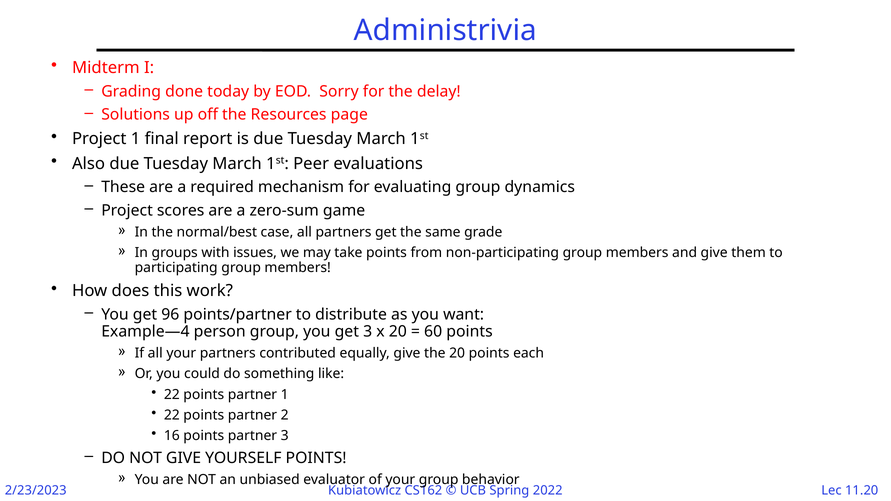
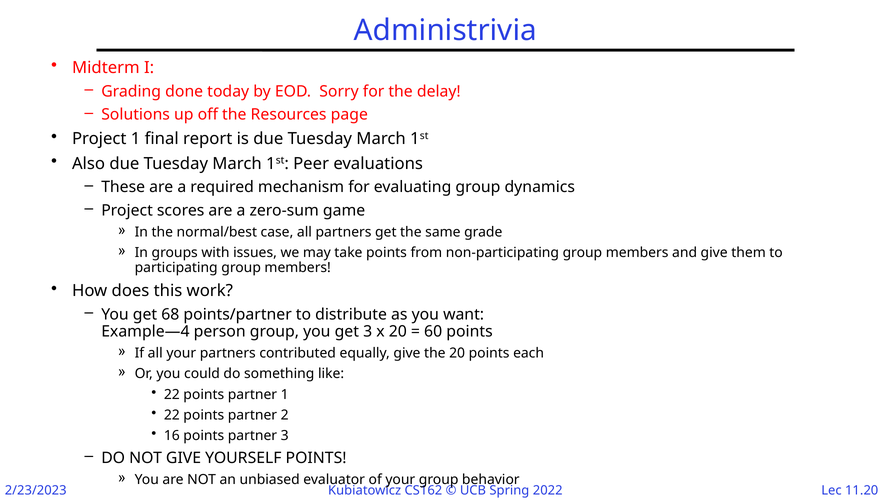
96: 96 -> 68 (170, 315)
